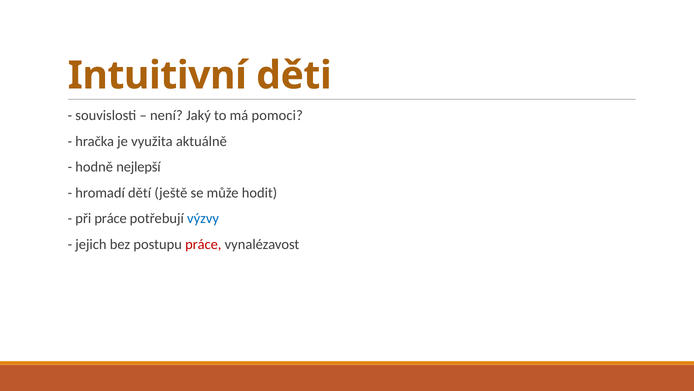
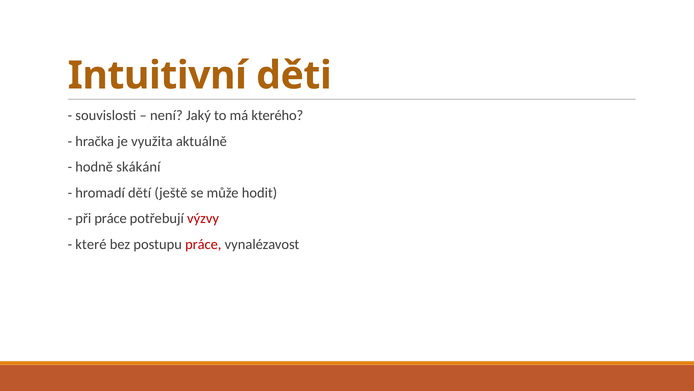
pomoci: pomoci -> kterého (277, 115)
nejlepší: nejlepší -> skákání (138, 167)
výzvy colour: blue -> red (203, 218)
jejich: jejich -> které (91, 244)
